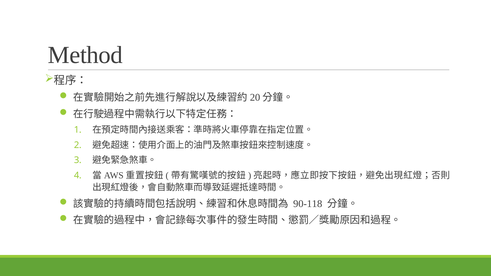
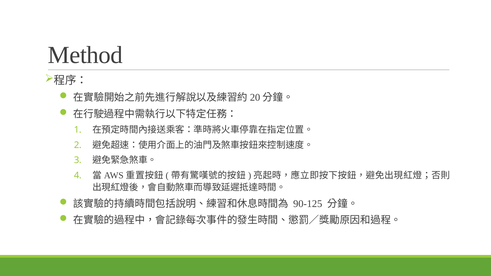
90-118: 90-118 -> 90-125 (308, 204)
